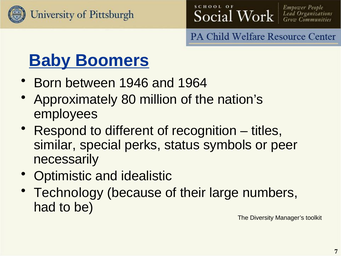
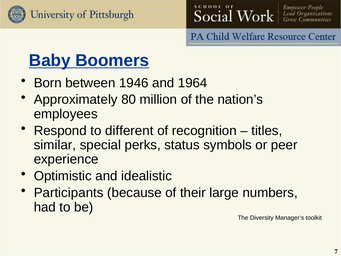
necessarily: necessarily -> experience (66, 159)
Technology: Technology -> Participants (69, 193)
